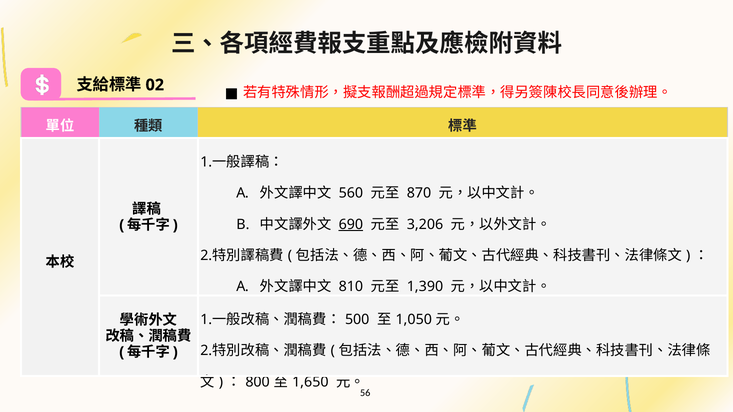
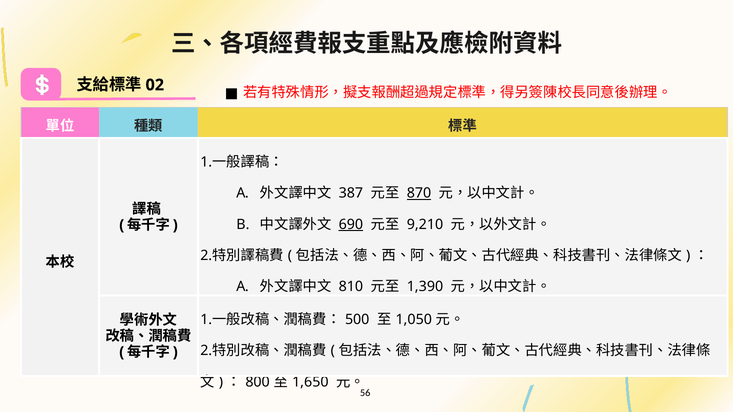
560: 560 -> 387 (351, 193)
870 underline: none -> present (419, 193)
3,206: 3,206 -> 9,210 (425, 225)
